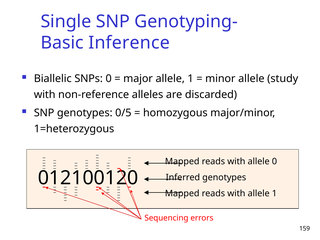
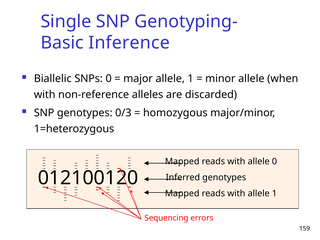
study: study -> when (283, 79)
0/5: 0/5 -> 0/3 (123, 113)
